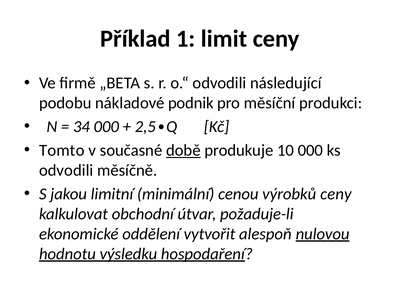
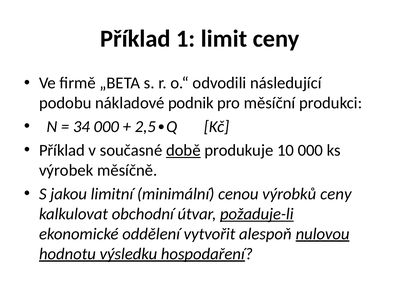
Tomto: Tomto -> Příklad (62, 150)
odvodili: odvodili -> výrobek (66, 170)
požaduje-li underline: none -> present (257, 214)
